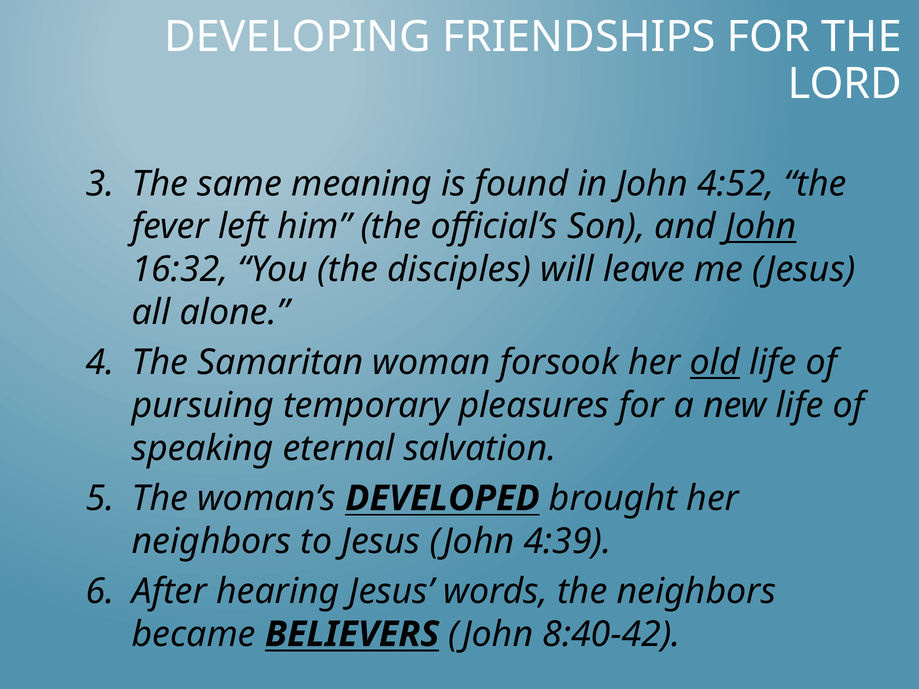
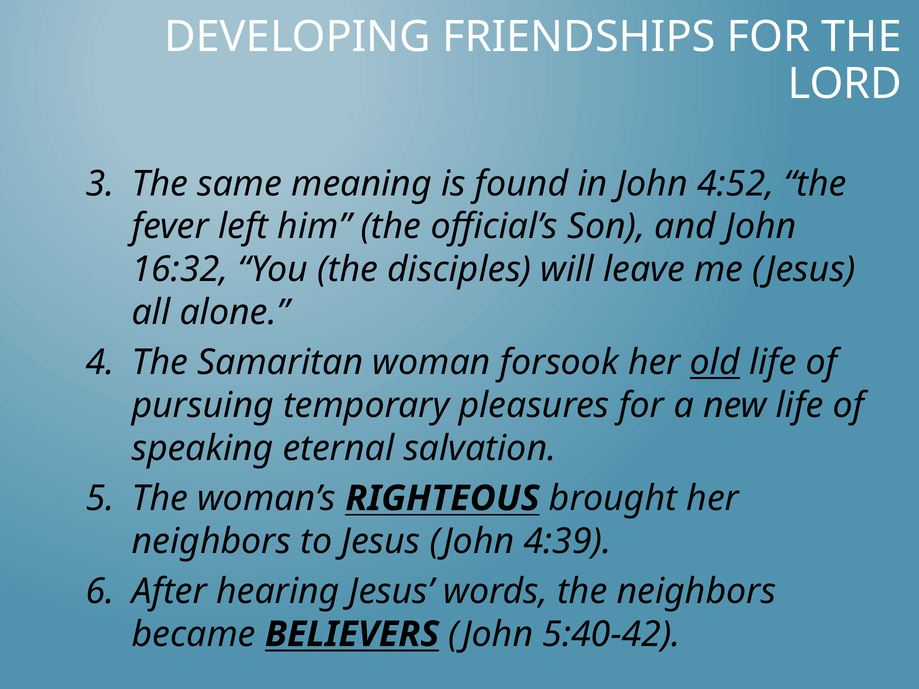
John underline: present -> none (761, 227)
DEVELOPED: DEVELOPED -> RIGHTEOUS (442, 499)
8:40-42: 8:40-42 -> 5:40-42 (612, 634)
